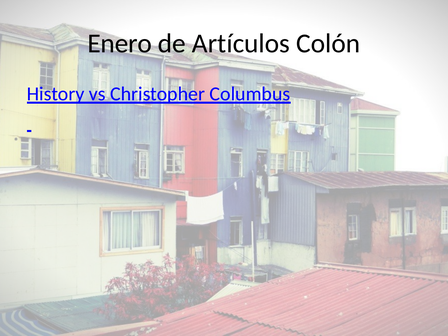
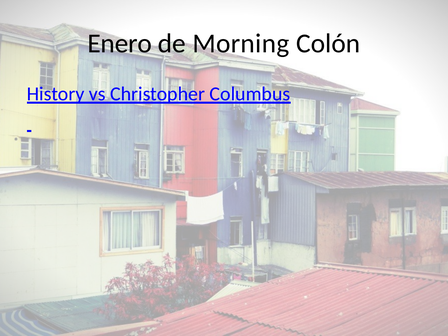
Artículos: Artículos -> Morning (241, 43)
